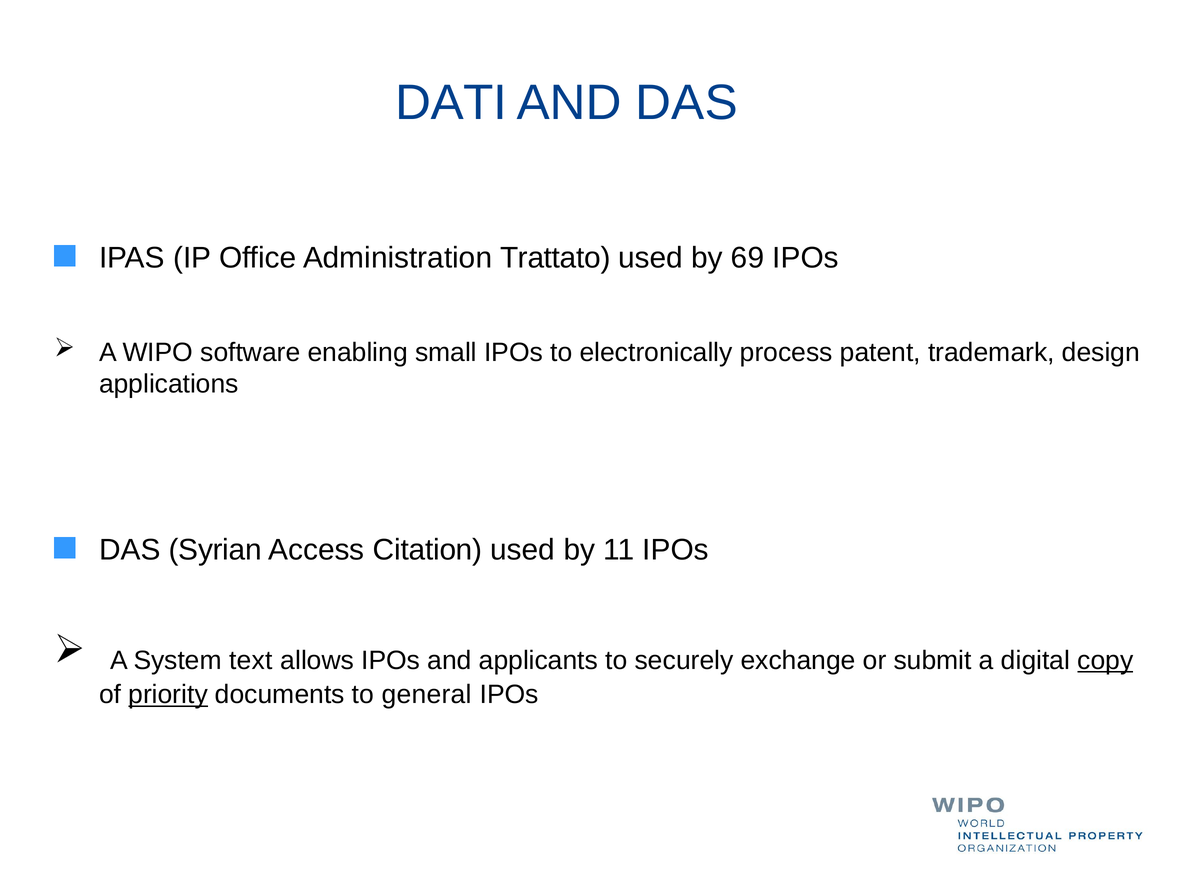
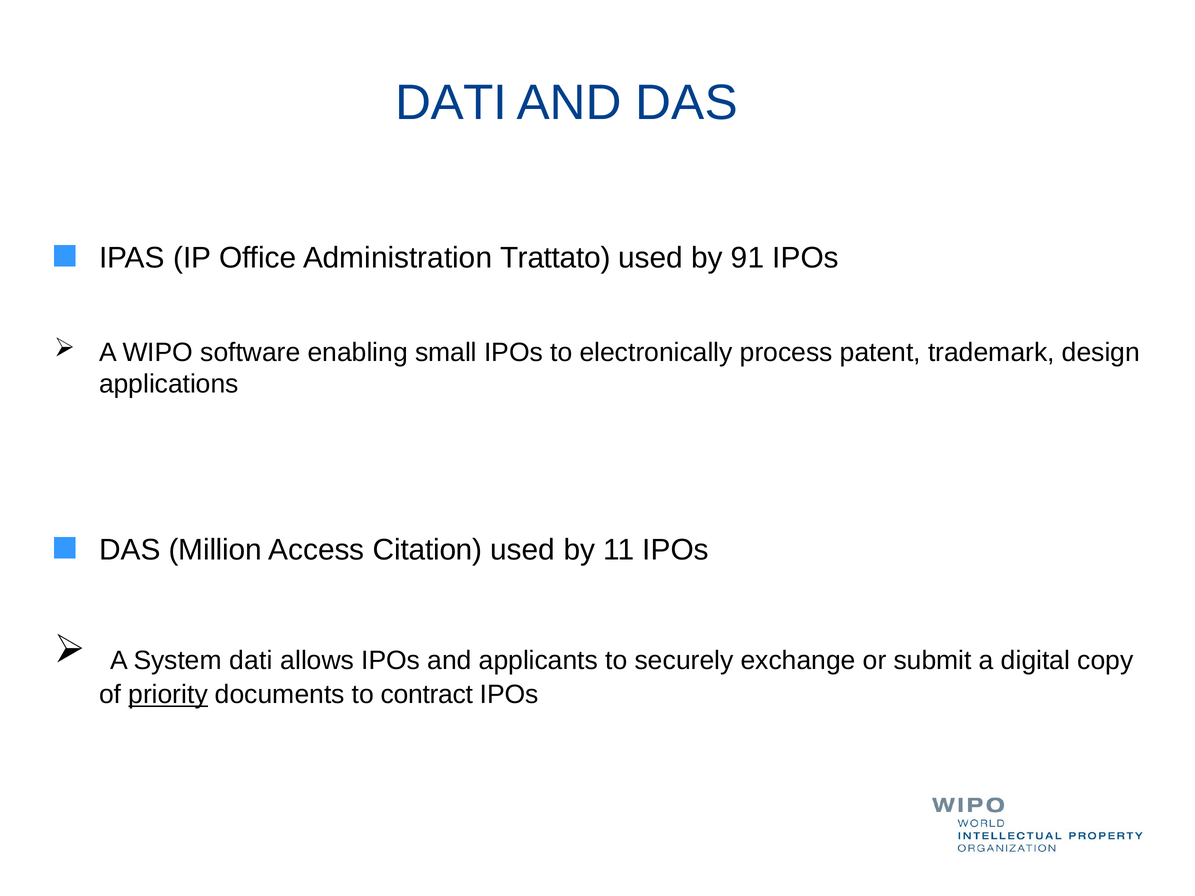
69: 69 -> 91 (748, 258)
Syrian: Syrian -> Million (215, 550)
System text: text -> dati (251, 660)
copy underline: present -> none (1105, 660)
general: general -> contract (427, 695)
